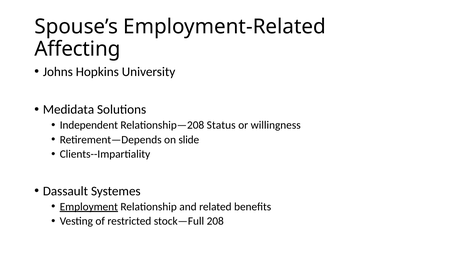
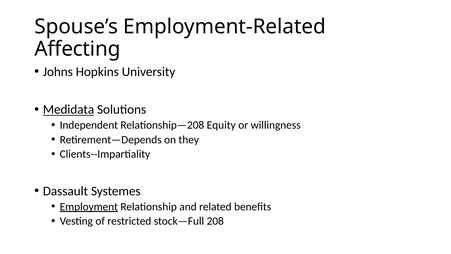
Medidata underline: none -> present (68, 109)
Status: Status -> Equity (221, 125)
slide: slide -> they (189, 140)
